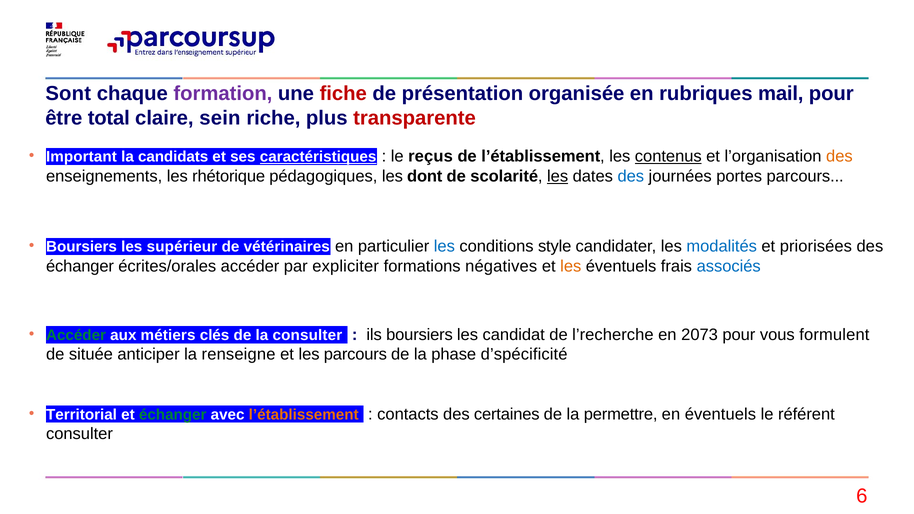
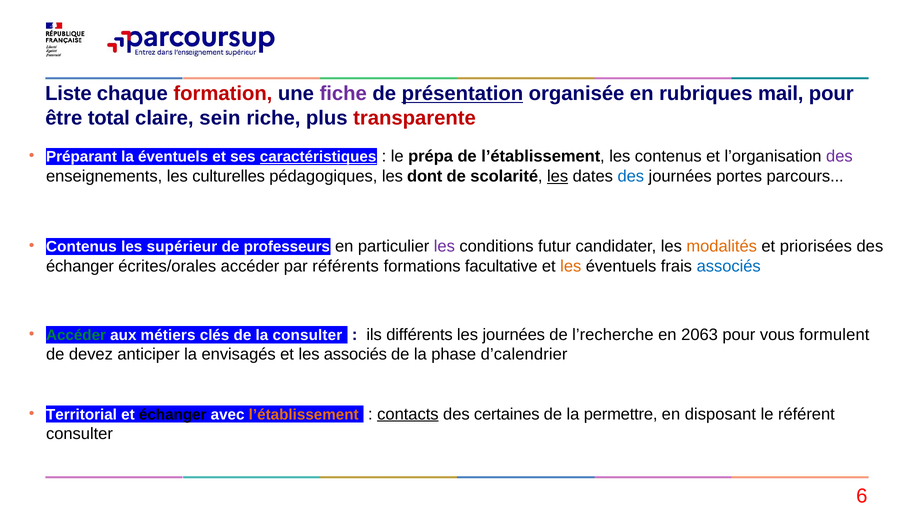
Sont: Sont -> Liste (68, 94)
formation colour: purple -> red (223, 94)
fiche colour: red -> purple (343, 94)
présentation underline: none -> present (462, 94)
Important: Important -> Préparant (82, 157)
la candidats: candidats -> éventuels (173, 157)
reçus: reçus -> prépa (431, 156)
contenus underline: present -> none (668, 156)
des colour: orange -> purple (839, 156)
rhétorique: rhétorique -> culturelles (229, 176)
Boursiers: Boursiers -> Contenus (81, 247)
vétérinaires: vétérinaires -> professeurs (287, 247)
les colour: blue -> purple (444, 246)
style: style -> futur (555, 246)
modalités colour: blue -> orange (722, 246)
expliciter: expliciter -> référents (346, 266)
négatives: négatives -> facultative (501, 266)
ils boursiers: boursiers -> différents (419, 335)
les candidat: candidat -> journées (514, 335)
2073: 2073 -> 2063 (700, 335)
située: située -> devez (91, 355)
renseigne: renseigne -> envisagés (239, 355)
les parcours: parcours -> associés (355, 355)
d’spécificité: d’spécificité -> d’calendrier (524, 355)
échanger colour: green -> black (173, 415)
contacts underline: none -> present (408, 414)
en éventuels: éventuels -> disposant (720, 414)
